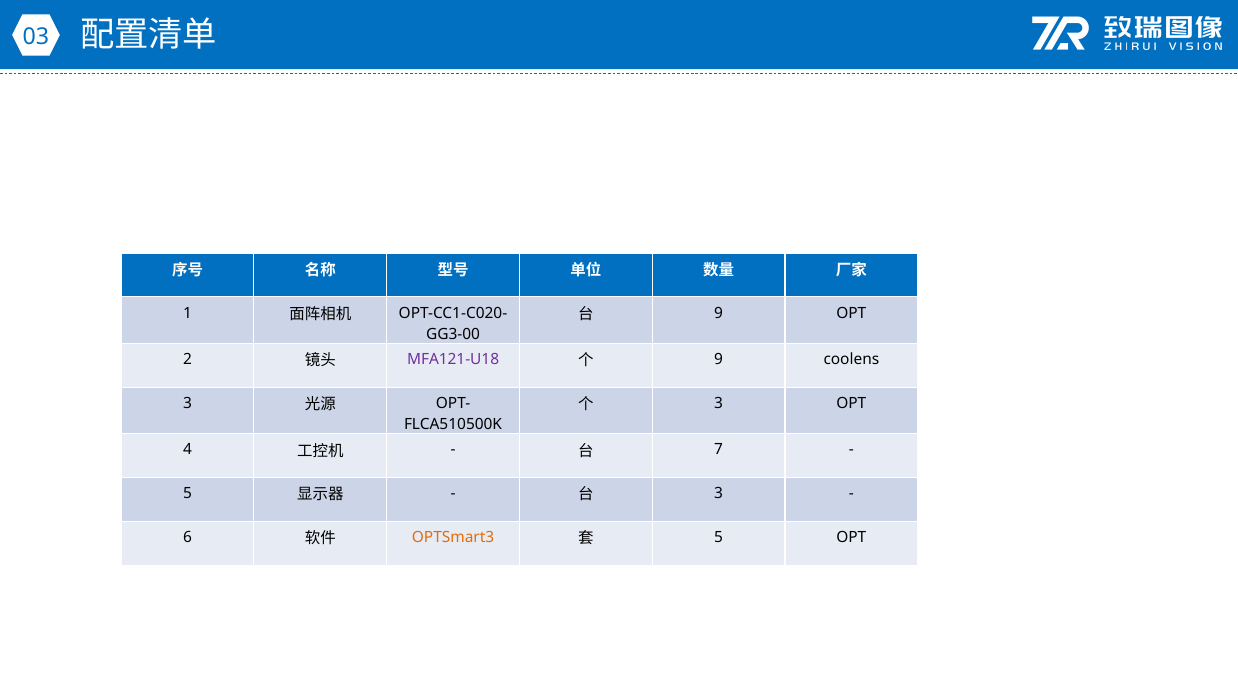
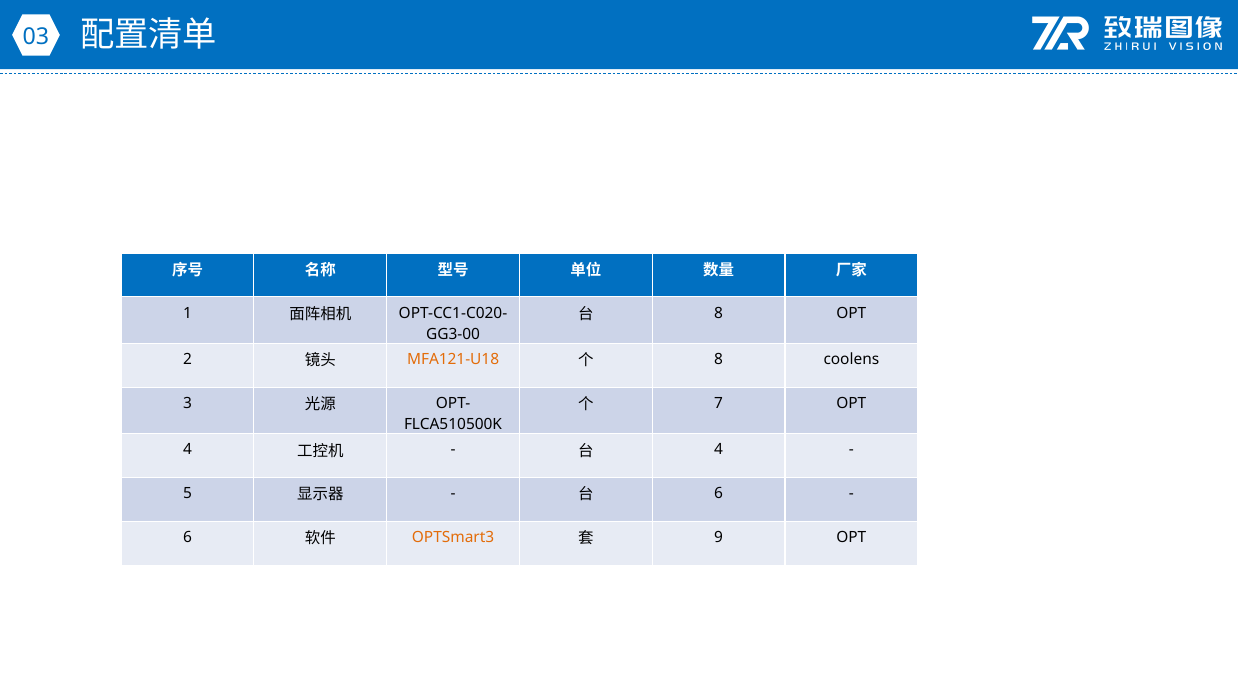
9: 9 -> 8 (719, 313)
MFA121-U18 colour: purple -> orange (453, 360)
9: 9 -> 8 (719, 360)
3: 3 -> 7 (719, 403)
7: 7 -> 4 (719, 450)
3: 3 -> 6 (719, 494)
5: 5 -> 9 (719, 538)
